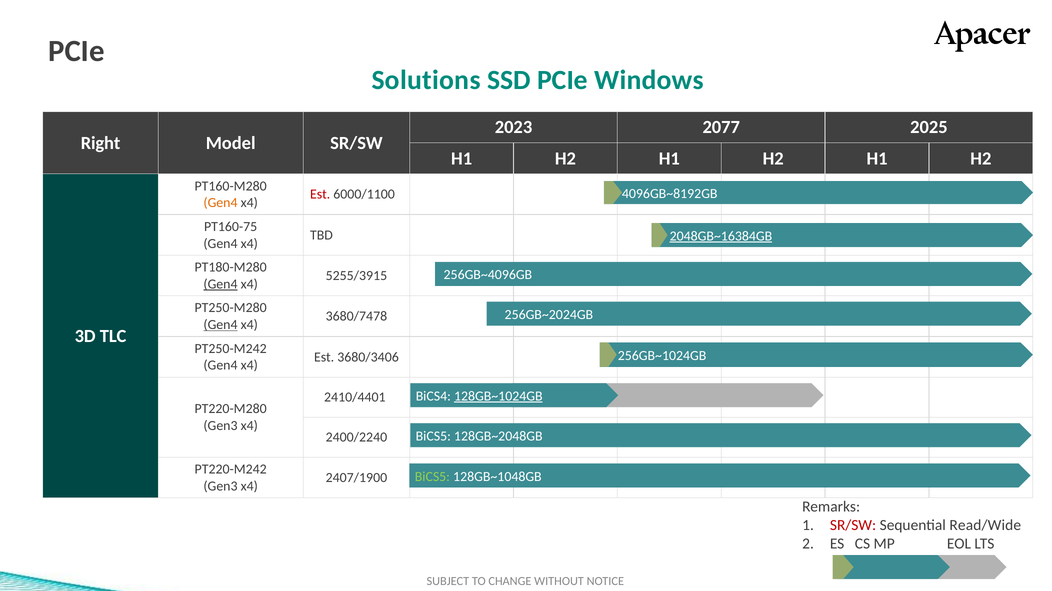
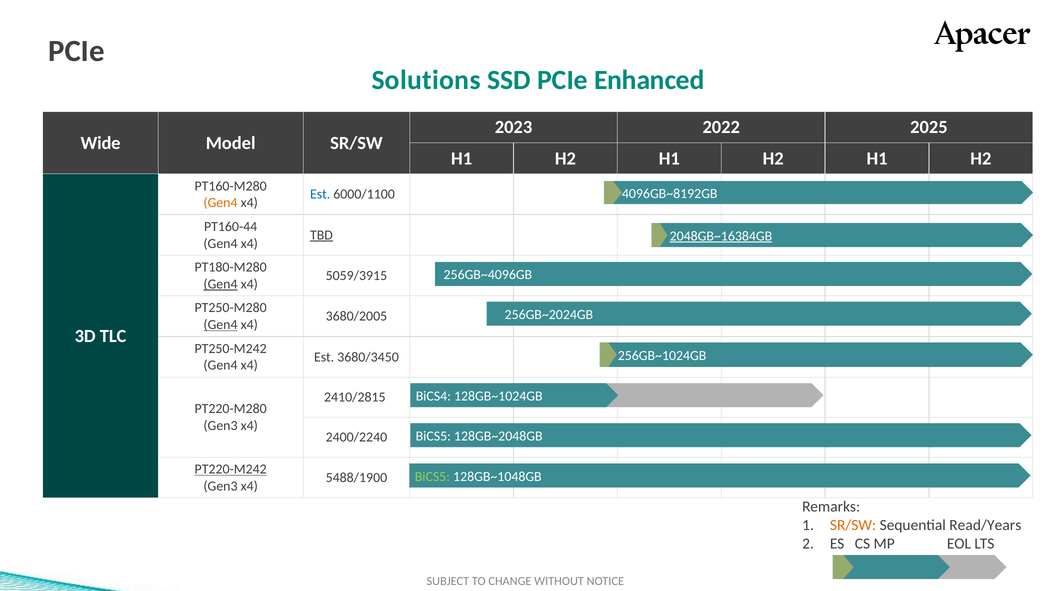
Windows: Windows -> Enhanced (649, 80)
2077: 2077 -> 2022 (721, 127)
Right: Right -> Wide (101, 143)
Est colour: red -> blue (320, 195)
PT160-75: PT160-75 -> PT160-44 (231, 227)
TBD underline: none -> present (321, 235)
5255/3915: 5255/3915 -> 5059/3915 (356, 276)
3680/7478: 3680/7478 -> 3680/2005 (356, 317)
3680/3406: 3680/3406 -> 3680/3450 (368, 357)
128GB~1024GB underline: present -> none (498, 397)
2410/4401: 2410/4401 -> 2410/2815 (355, 398)
PT220-M242 underline: none -> present (231, 470)
2407/1900: 2407/1900 -> 5488/1900 (356, 478)
SR/SW colour: red -> orange (853, 526)
Read/Wide: Read/Wide -> Read/Years (985, 526)
